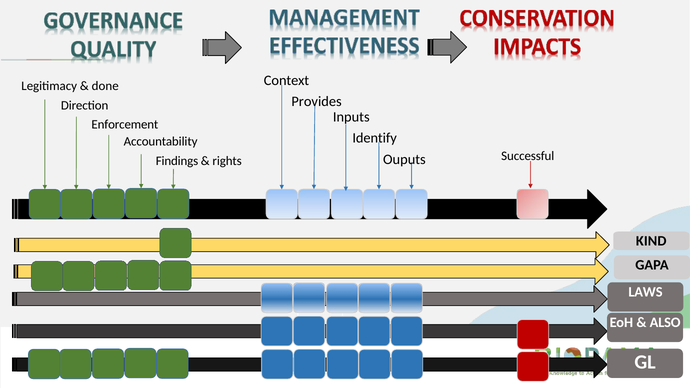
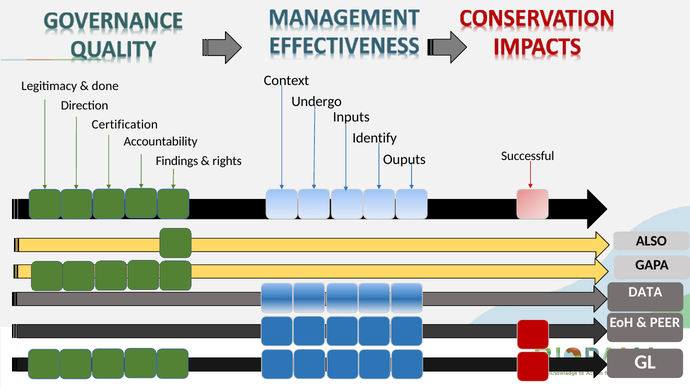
Provides: Provides -> Undergo (317, 101)
Enforcement: Enforcement -> Certification (125, 125)
KIND: KIND -> ALSO (651, 241)
LAWS: LAWS -> DATA (645, 292)
ALSO: ALSO -> PEER (665, 323)
